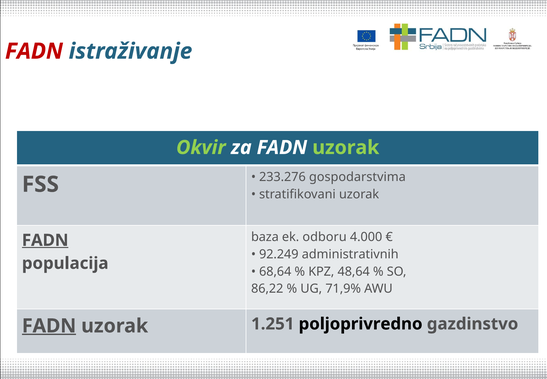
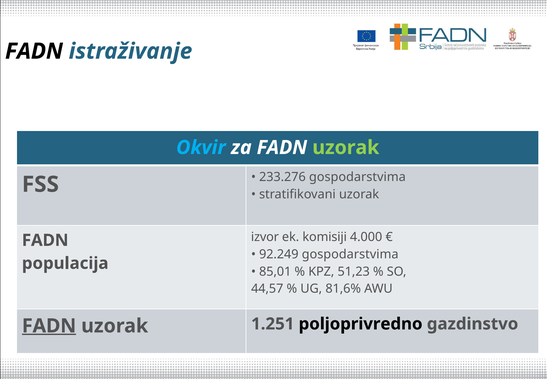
FADN colour: red -> black (34, 51)
Okvir colour: light green -> light blue (201, 147)
baza: baza -> izvor (265, 237)
odboru: odboru -> komisiji (325, 237)
FADN underline: present -> none (45, 240)
92.249 administrativnih: administrativnih -> gospodarstvima (350, 254)
68,64: 68,64 -> 85,01 (275, 271)
48,64: 48,64 -> 51,23 (354, 271)
86,22: 86,22 -> 44,57 (267, 288)
71,9%: 71,9% -> 81,6% (343, 288)
